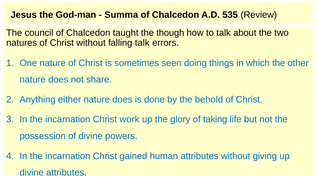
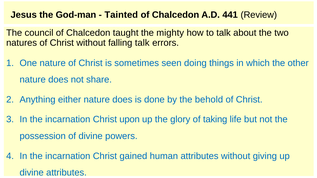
Summa: Summa -> Tainted (121, 15)
535: 535 -> 441 (230, 15)
though: though -> mighty (170, 33)
work: work -> upon (130, 120)
